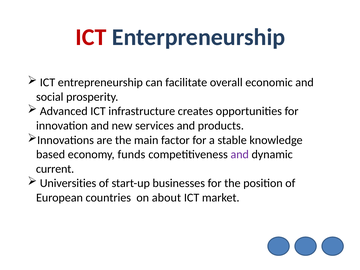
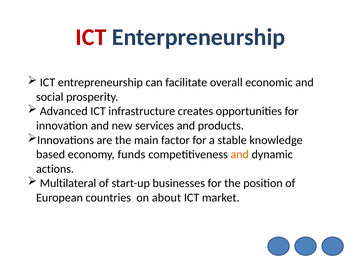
and colour: purple -> orange (240, 154)
current: current -> actions (55, 169)
Universities: Universities -> Multilateral (68, 183)
